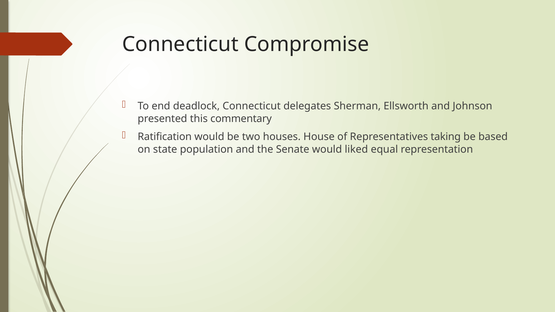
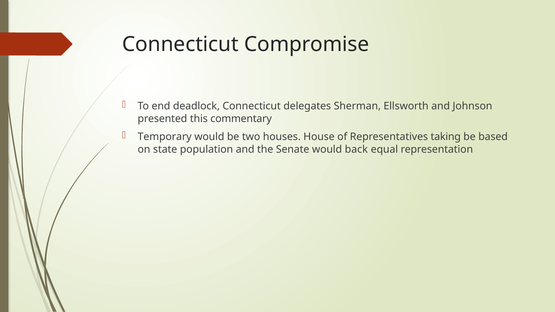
Ratification: Ratification -> Temporary (165, 137)
liked: liked -> back (356, 149)
